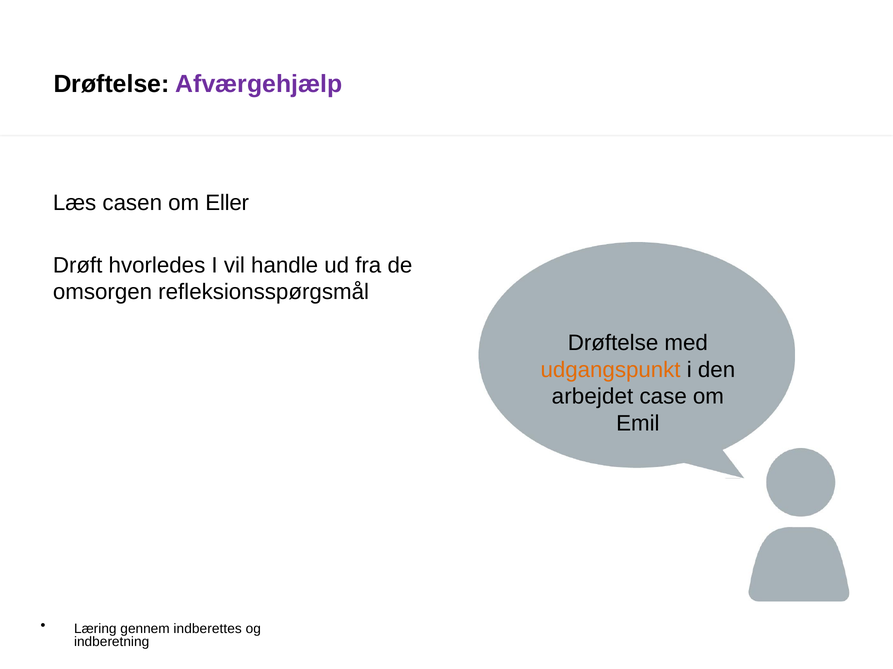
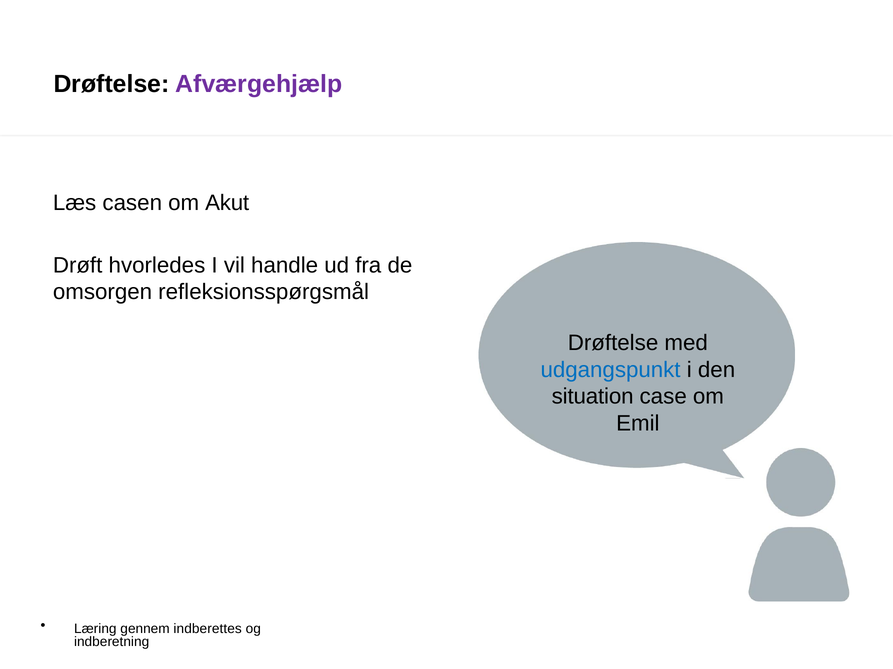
Eller: Eller -> Akut (227, 203)
udgangspunkt colour: orange -> blue (611, 370)
arbejdet: arbejdet -> situation (593, 397)
